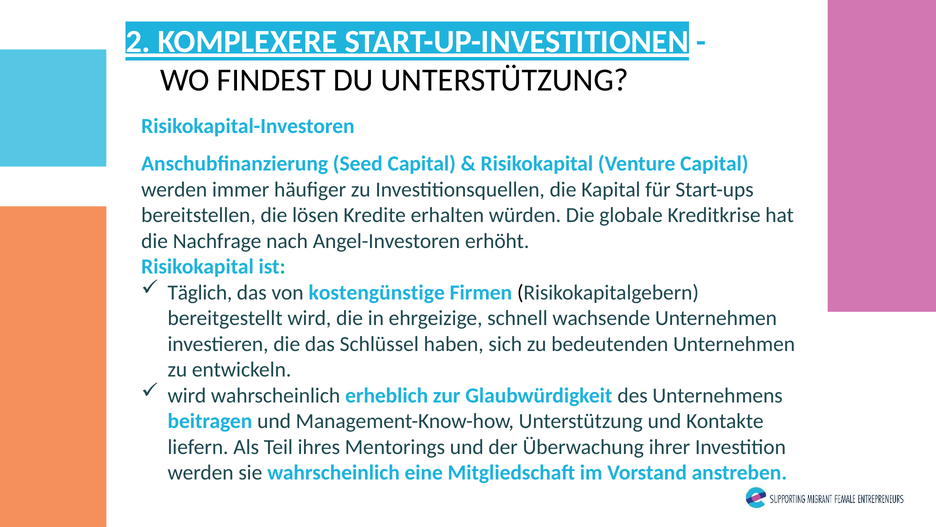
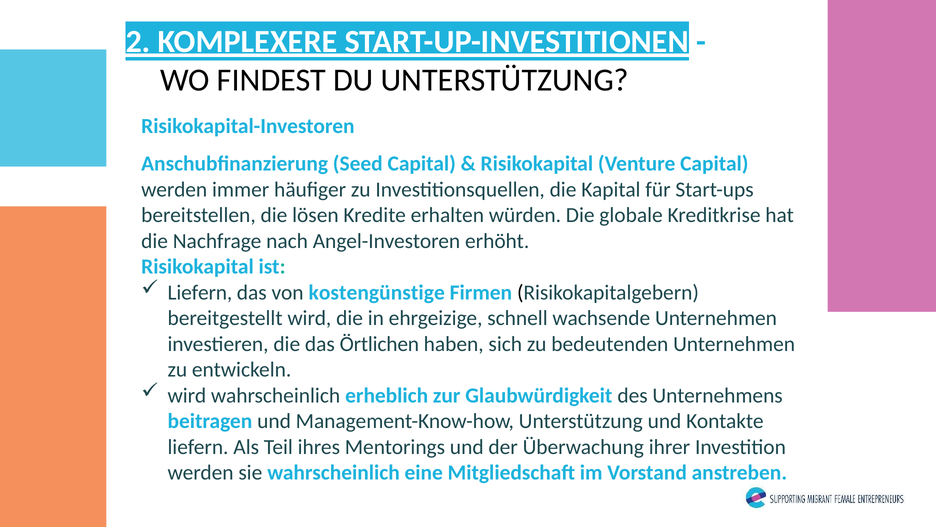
Täglich: Täglich -> Liefern (200, 292)
Schlüssel: Schlüssel -> Örtlichen (379, 344)
